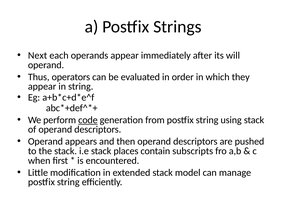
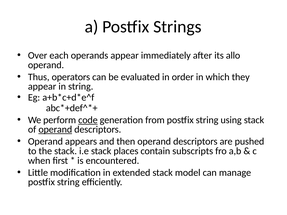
Next: Next -> Over (38, 55)
will: will -> allo (233, 55)
operand underline: none -> present (55, 130)
